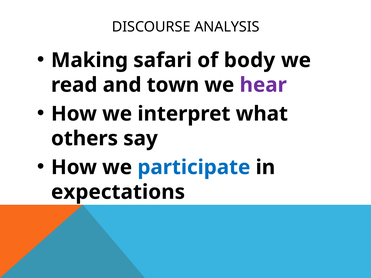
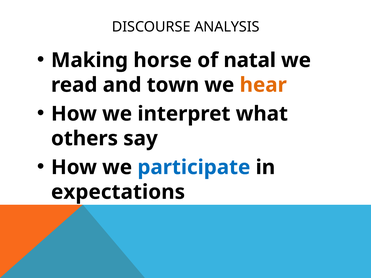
safari: safari -> horse (163, 60)
body: body -> natal (250, 60)
hear colour: purple -> orange (263, 85)
